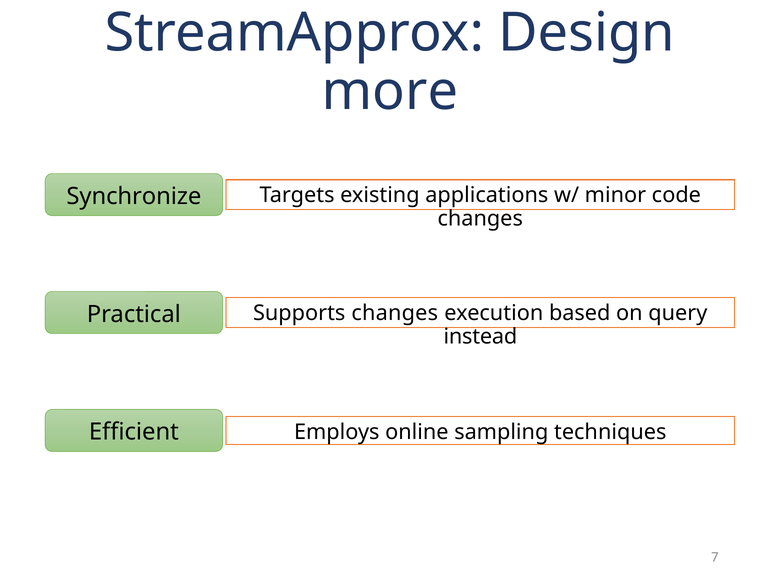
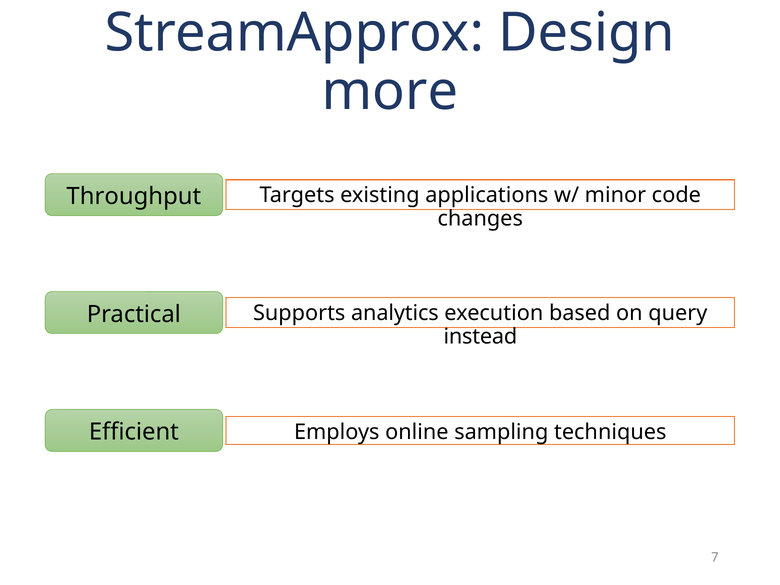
Synchronize: Synchronize -> Throughput (134, 196)
Supports changes: changes -> analytics (395, 313)
